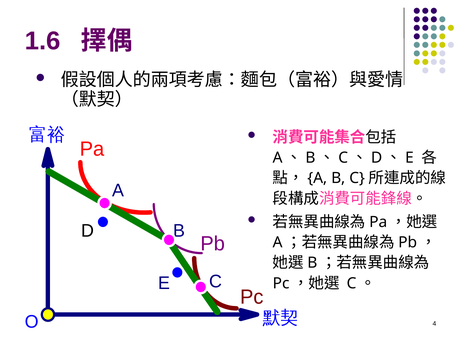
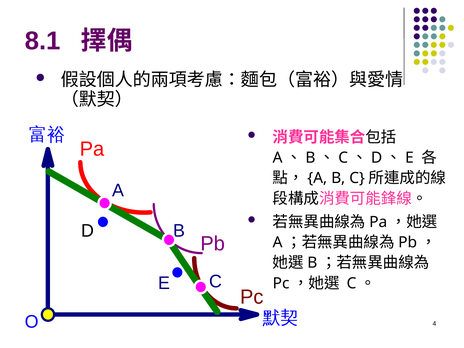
1.6: 1.6 -> 8.1 (43, 41)
